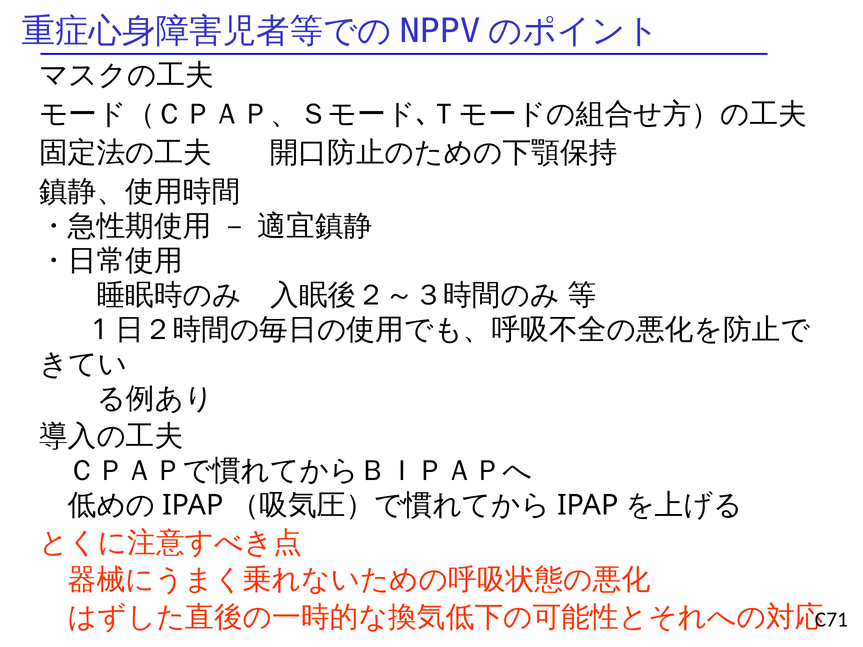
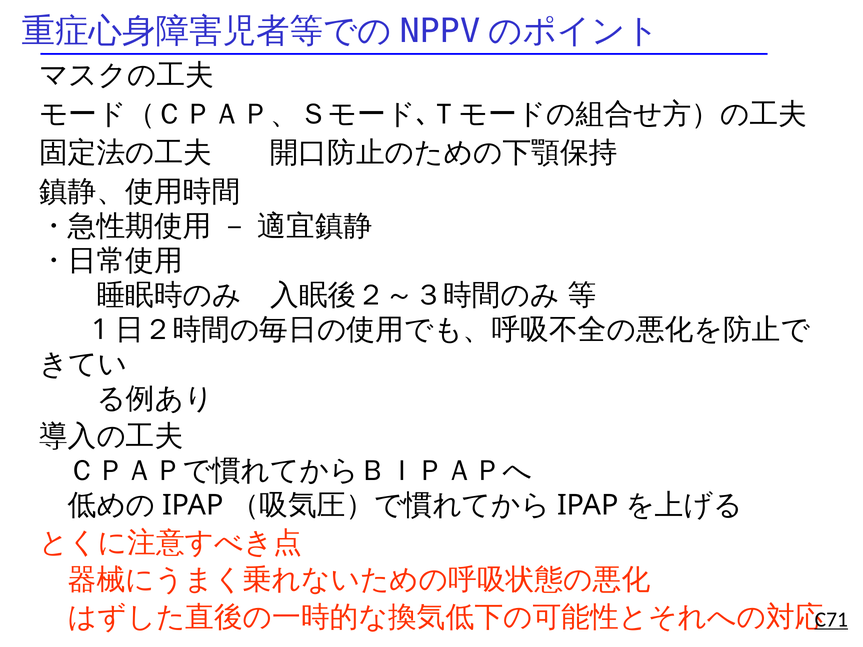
C71 underline: none -> present (831, 620)
